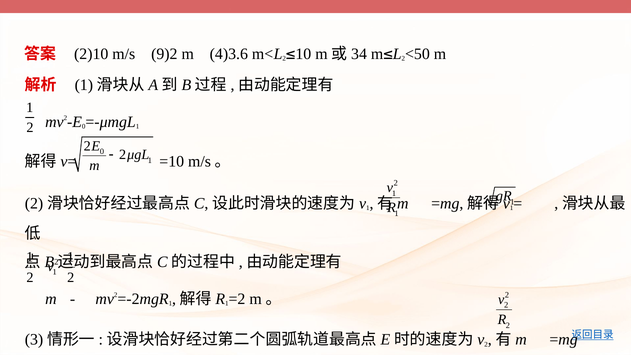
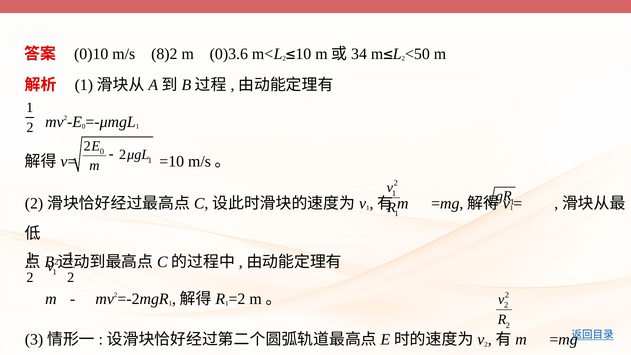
2)10: 2)10 -> 0)10 (91, 54)
9)2: 9)2 -> 8)2 (164, 54)
4)3.6: 4)3.6 -> 0)3.6 (229, 54)
